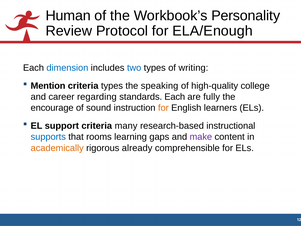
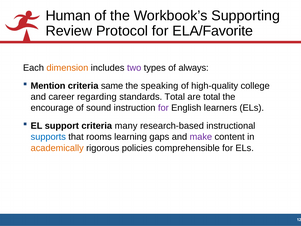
Personality: Personality -> Supporting (246, 16)
ELA/Enough: ELA/Enough -> ELA/Favorite (213, 31)
dimension colour: blue -> orange (67, 68)
two colour: blue -> purple (134, 68)
writing: writing -> always (194, 68)
criteria types: types -> same (112, 86)
standards Each: Each -> Total (175, 97)
are fully: fully -> total (212, 97)
for colour: orange -> purple (163, 108)
already: already -> policies (137, 148)
